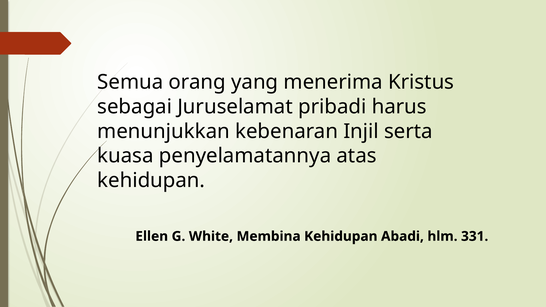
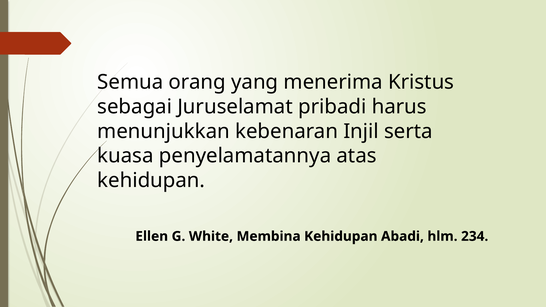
331: 331 -> 234 (475, 236)
